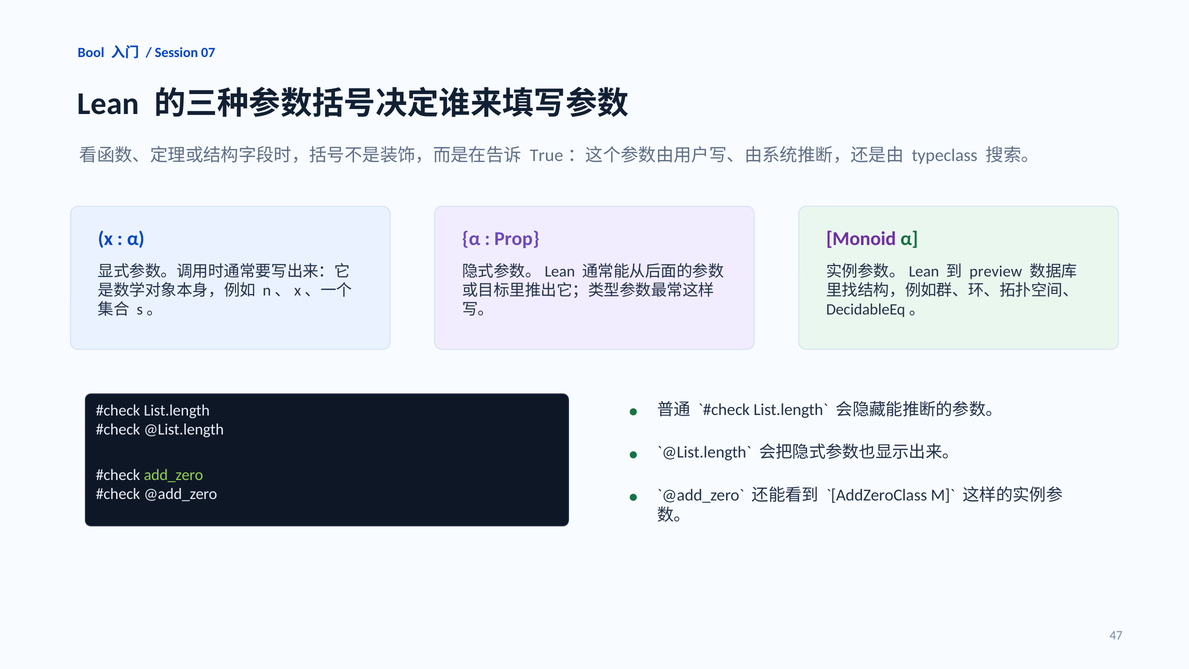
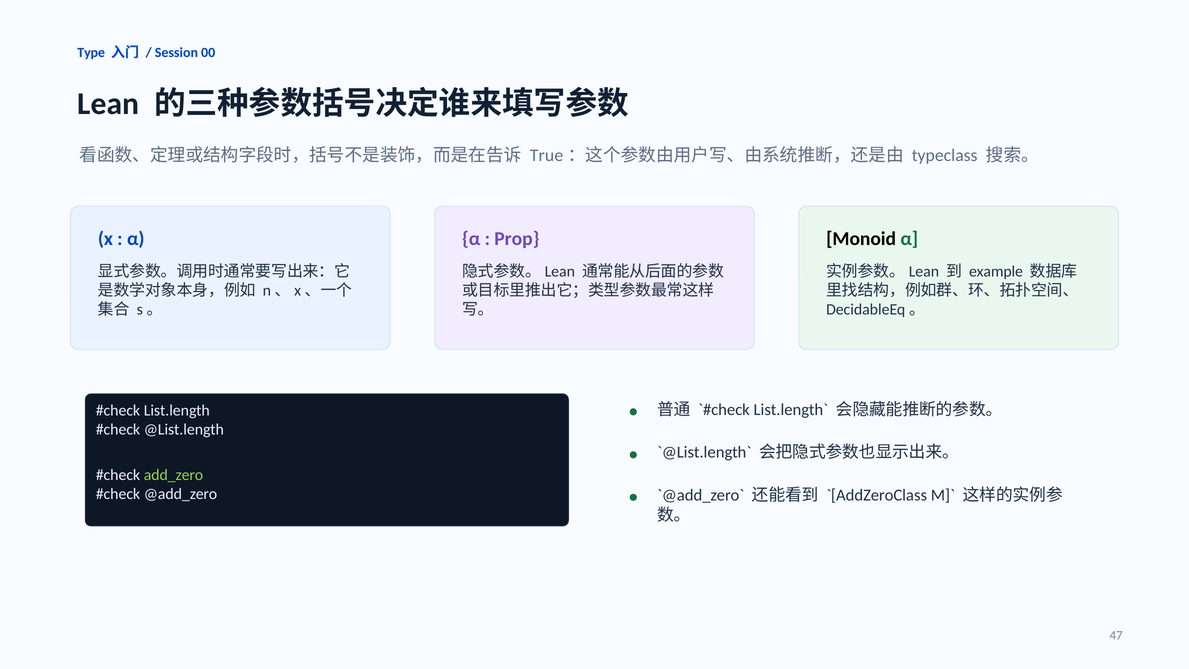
Bool: Bool -> Type (91, 53)
07: 07 -> 00 (208, 53)
Monoid colour: purple -> black (861, 239)
preview: preview -> example (996, 271)
